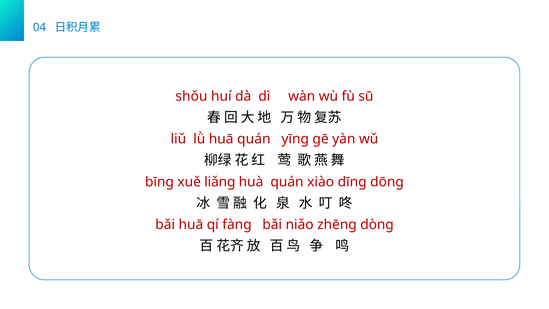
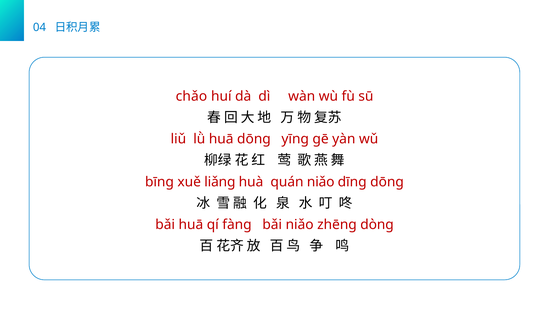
shǒu: shǒu -> chǎo (191, 96)
huā quán: quán -> dōnɡ (254, 139)
quán xiào: xiào -> niǎo (321, 182)
